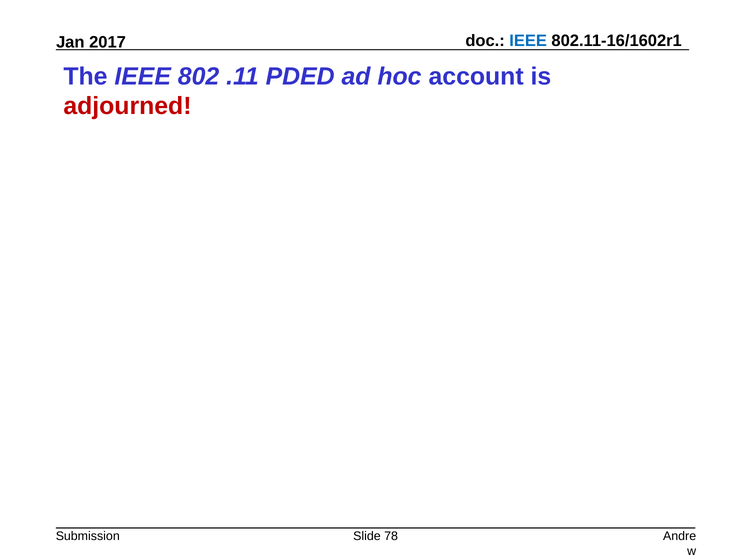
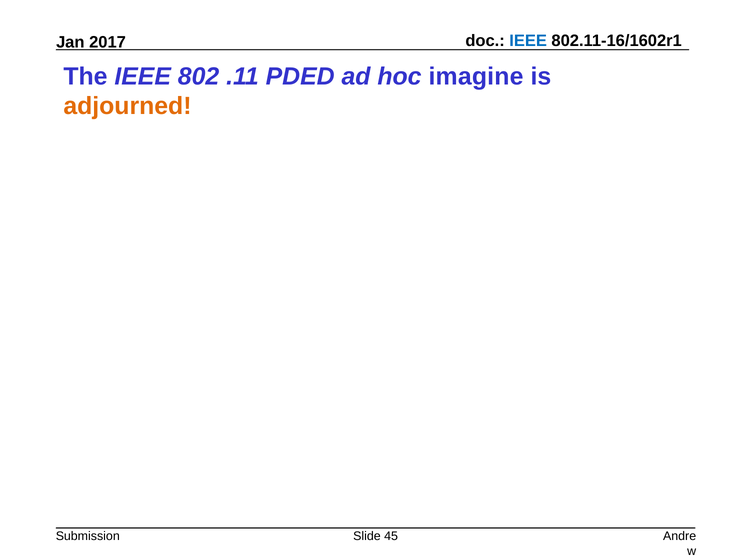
account: account -> imagine (476, 76)
adjourned colour: red -> orange (127, 106)
78: 78 -> 45 (391, 536)
